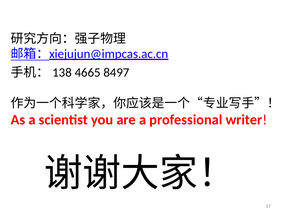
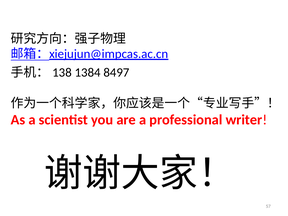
4665: 4665 -> 1384 (88, 73)
